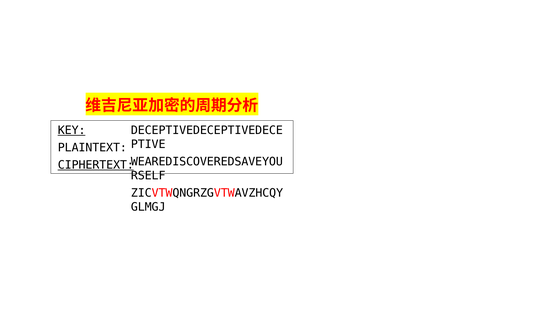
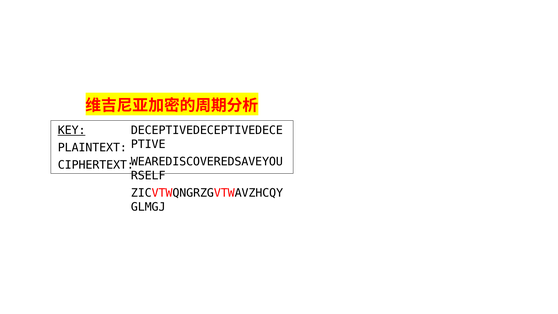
CIPHERTEXT underline: present -> none (96, 165)
